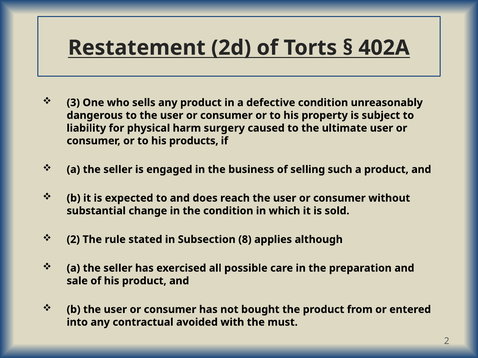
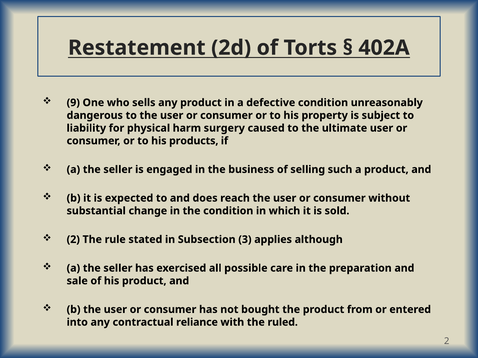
3: 3 -> 9 (73, 103)
8: 8 -> 3 (245, 240)
avoided: avoided -> reliance (197, 323)
must: must -> ruled (283, 323)
